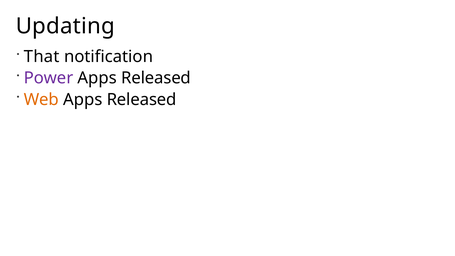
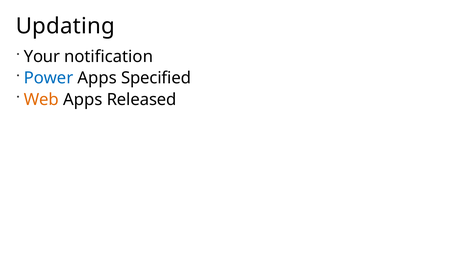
That: That -> Your (42, 57)
Power colour: purple -> blue (49, 78)
Released: Released -> Specified (156, 78)
